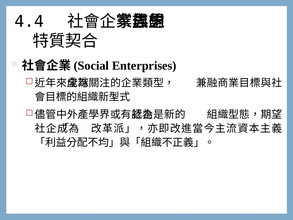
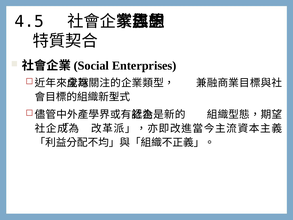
4.4: 4.4 -> 4.5 (29, 22)
